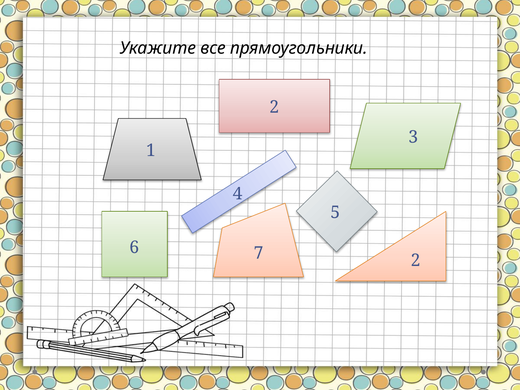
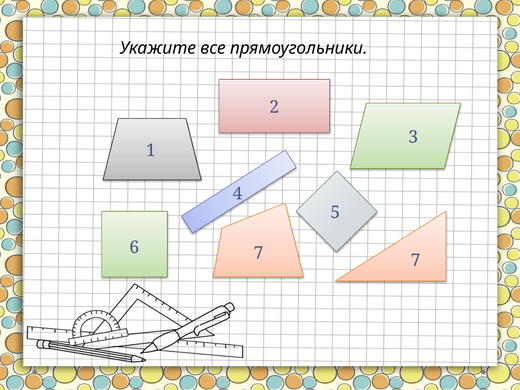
7 2: 2 -> 7 (416, 261)
